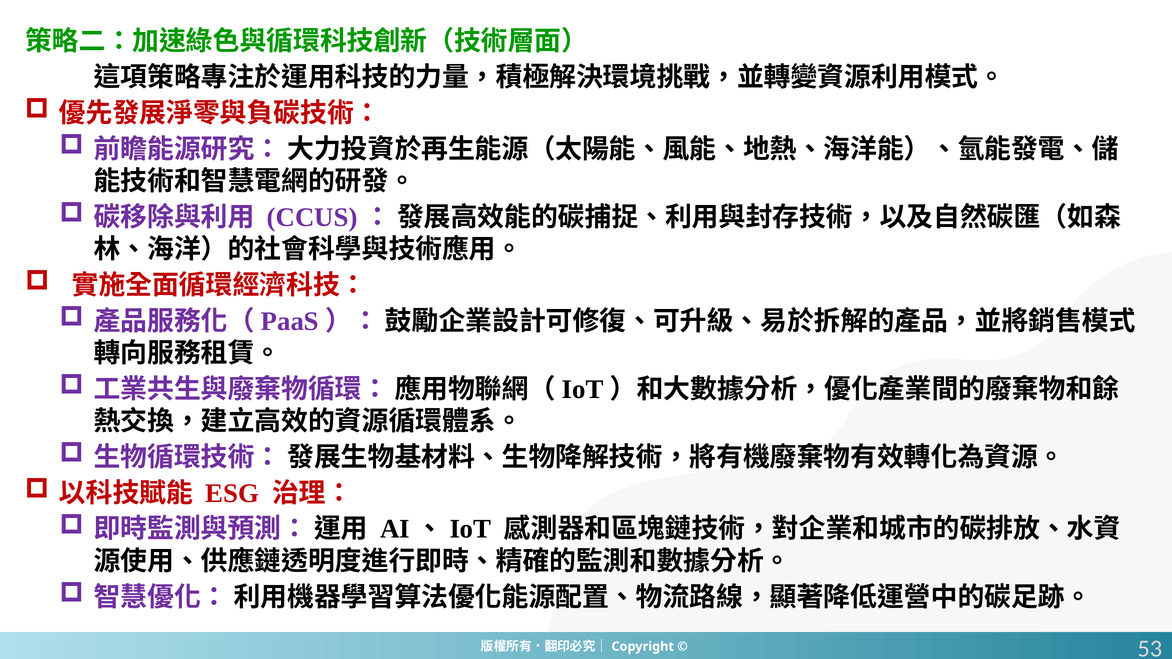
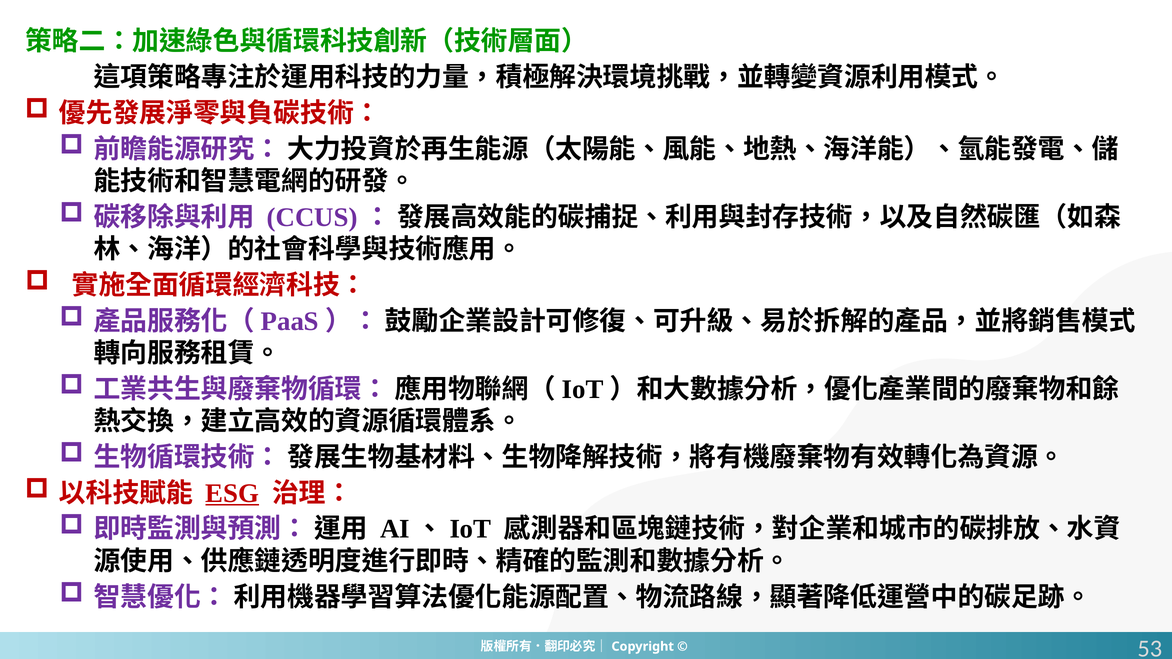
ESG underline: none -> present (232, 493)
